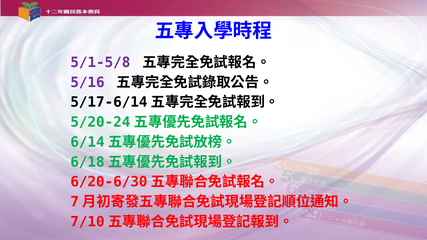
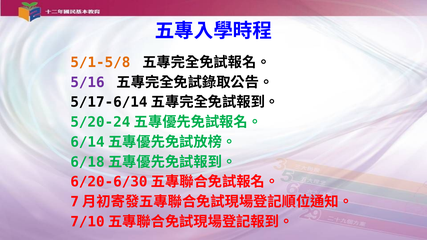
5/1-5/8 colour: purple -> orange (100, 62)
